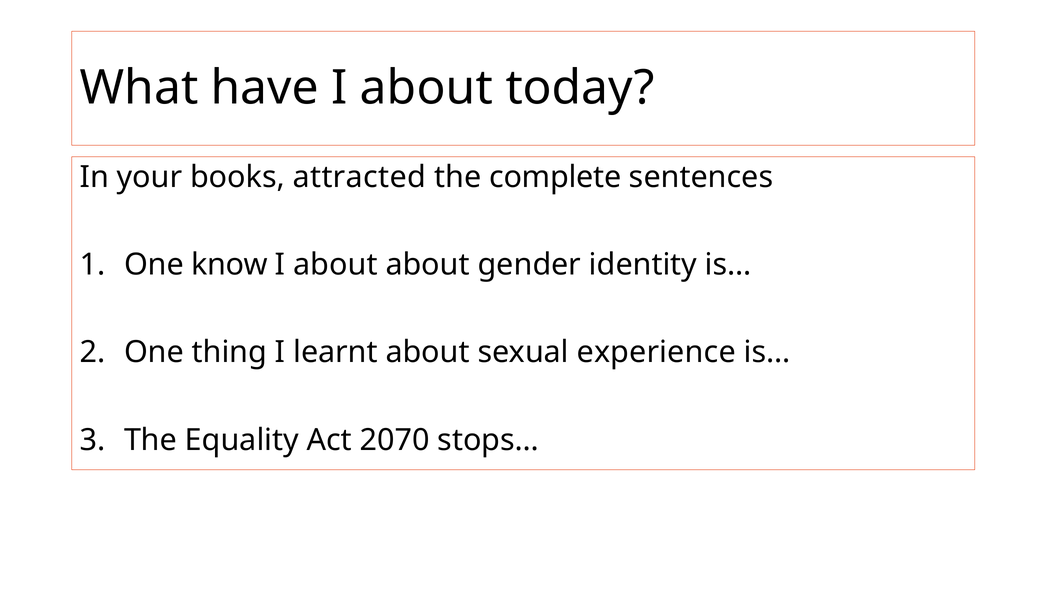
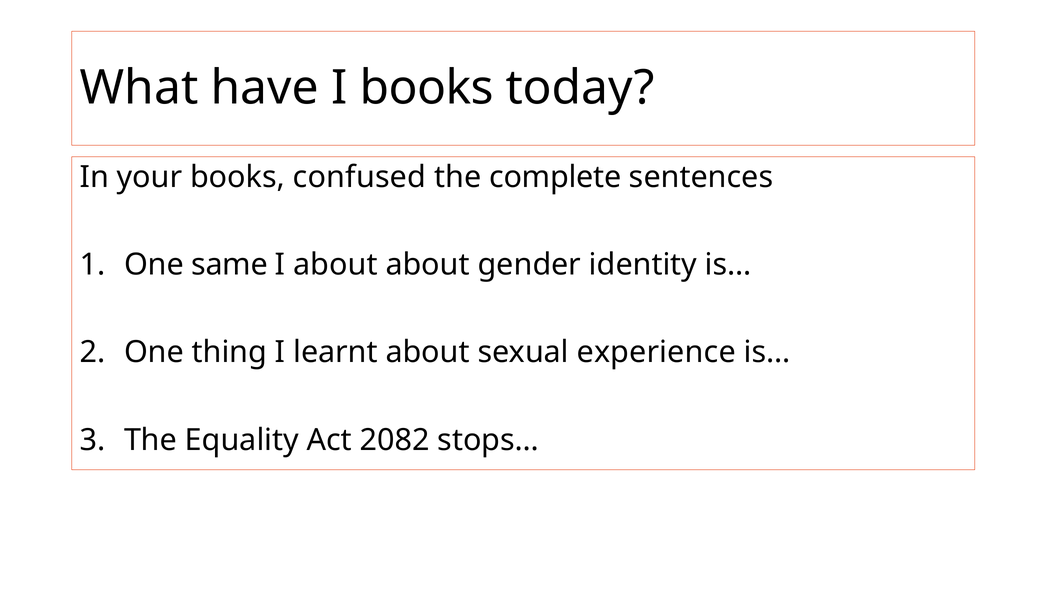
have I about: about -> books (427, 88)
attracted: attracted -> confused (359, 177)
know: know -> same (230, 265)
2070: 2070 -> 2082 (395, 440)
